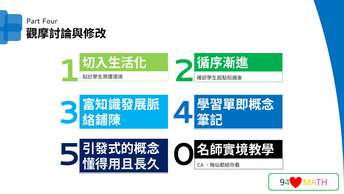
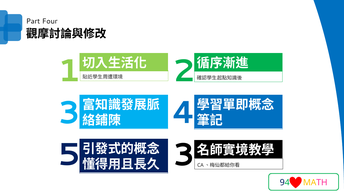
0: 0 -> 3 (184, 154)
